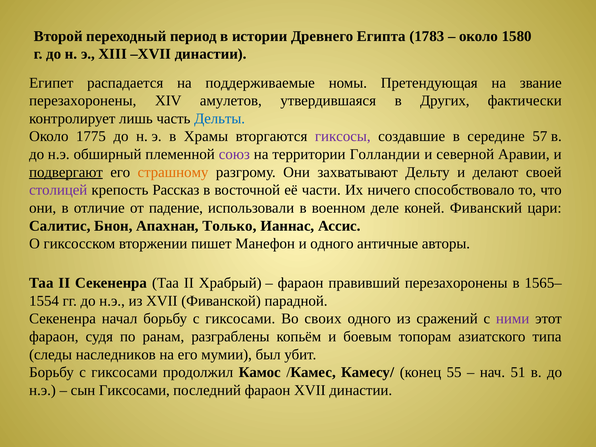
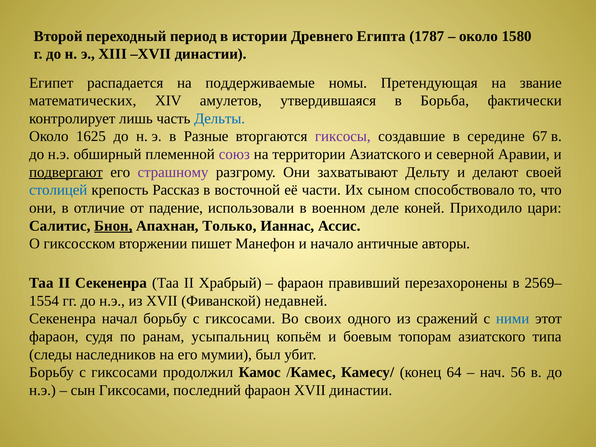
1783: 1783 -> 1787 (427, 36)
перезахоронены: перезахоронены -> математических (83, 101)
Других: Других -> Борьба (445, 101)
1775: 1775 -> 1625 (91, 136)
Храмы: Храмы -> Разные (206, 136)
57: 57 -> 67 (540, 136)
территории Голландии: Голландии -> Азиатского (385, 154)
страшному colour: orange -> purple (173, 172)
столицей colour: purple -> blue (58, 190)
ничего: ничего -> сыном (389, 190)
Фиванский: Фиванский -> Приходило (486, 208)
Бнон underline: none -> present (113, 226)
и одного: одного -> начало (332, 244)
1565–: 1565– -> 2569– (543, 283)
парадной: парадной -> недавней (296, 301)
ними colour: purple -> blue (513, 319)
разграблены: разграблены -> усыпальниц (230, 337)
55: 55 -> 64 (454, 372)
51: 51 -> 56 (518, 372)
